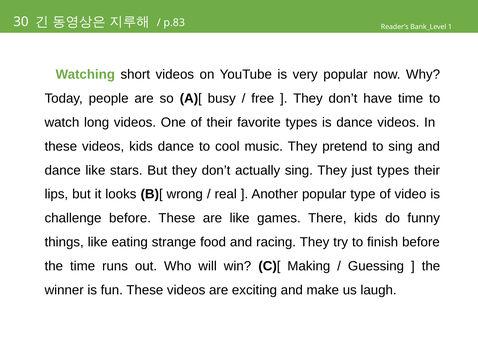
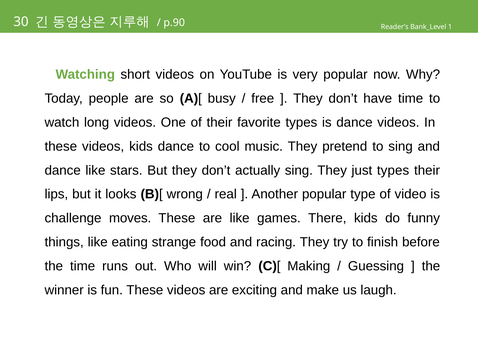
p.83: p.83 -> p.90 (174, 23)
challenge before: before -> moves (130, 218)
